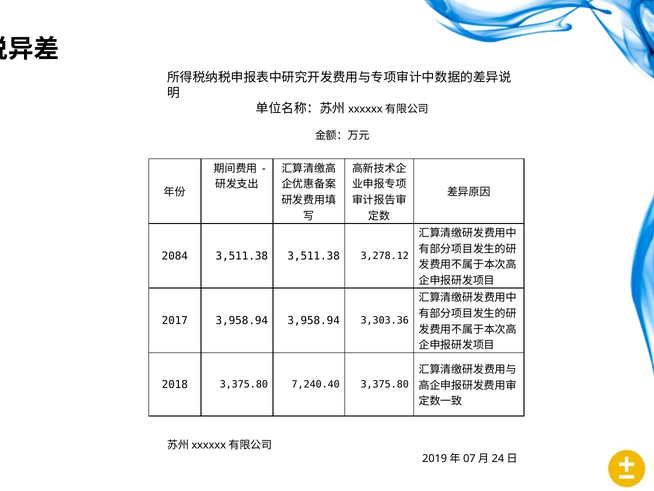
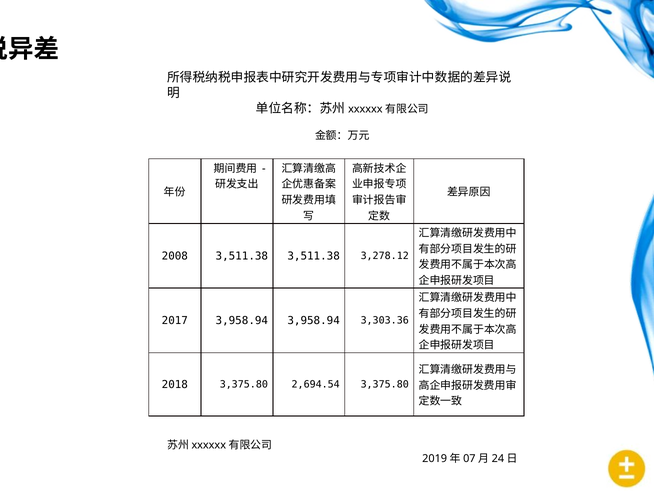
2084: 2084 -> 2008 (175, 256)
7,240.40: 7,240.40 -> 2,694.54 (316, 384)
